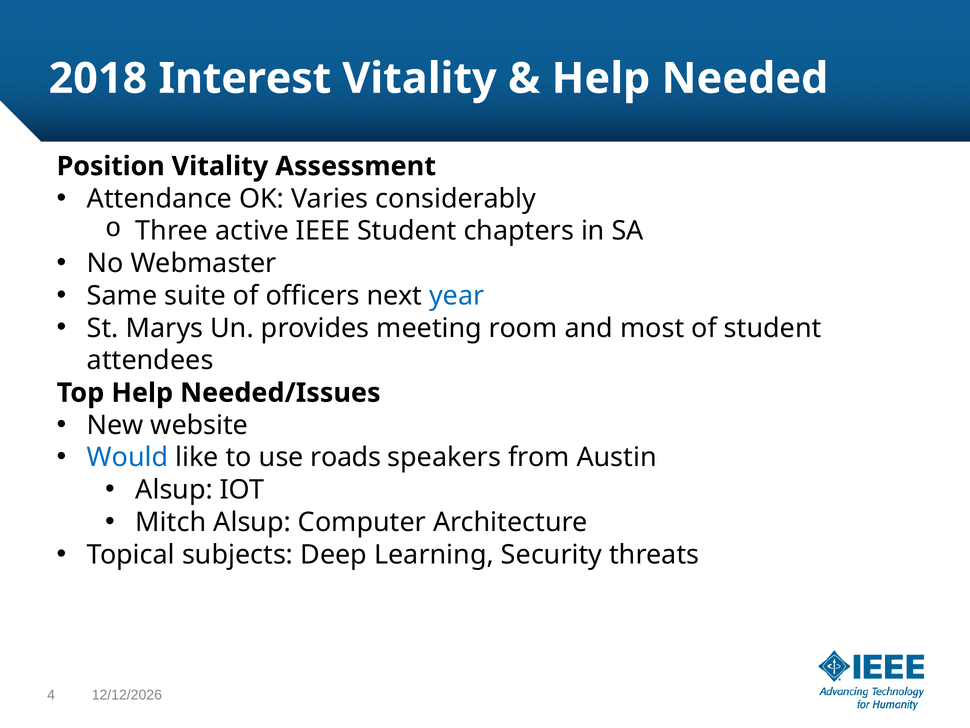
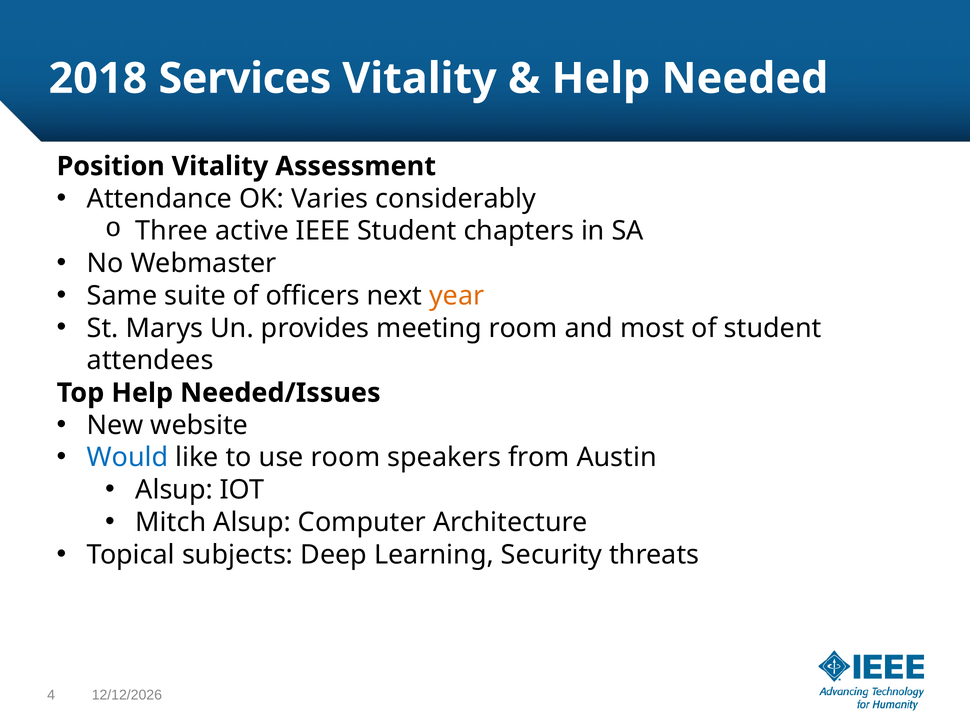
Interest: Interest -> Services (245, 79)
year colour: blue -> orange (457, 296)
use roads: roads -> room (345, 457)
